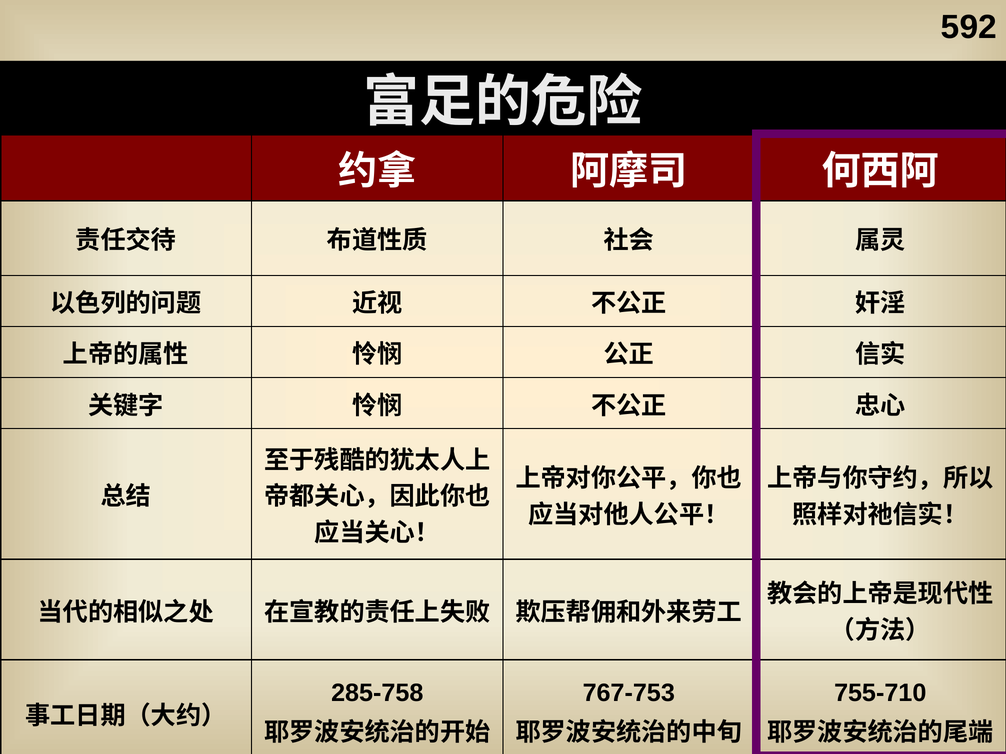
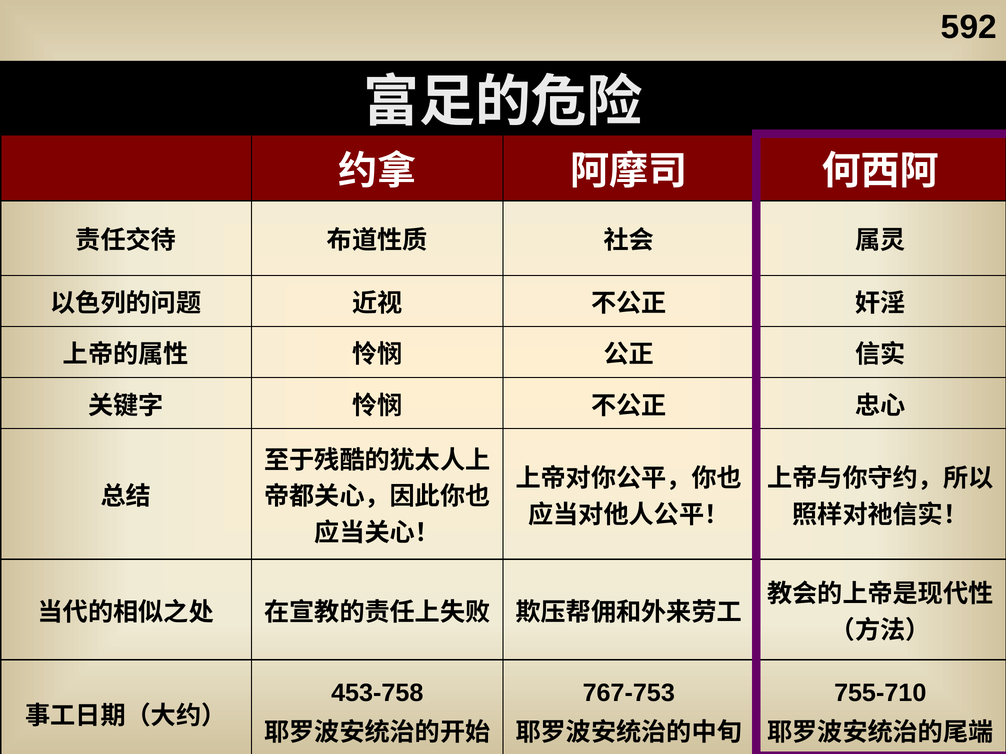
285-758: 285-758 -> 453-758 (377, 693)
